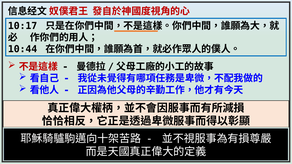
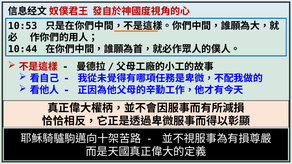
10:17: 10:17 -> 10:53 (23, 26)
